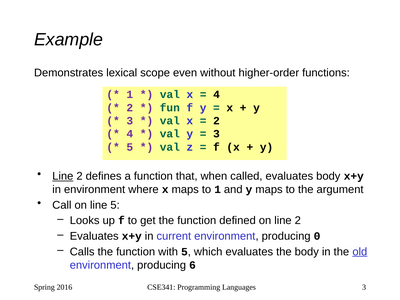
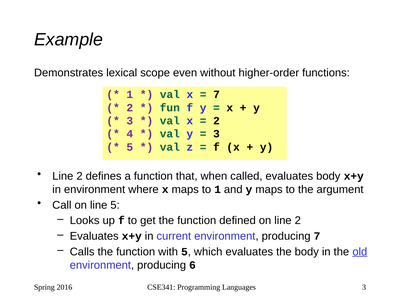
4: 4 -> 7 (217, 95)
Line underline: present -> none (63, 176)
producing 0: 0 -> 7 (317, 236)
